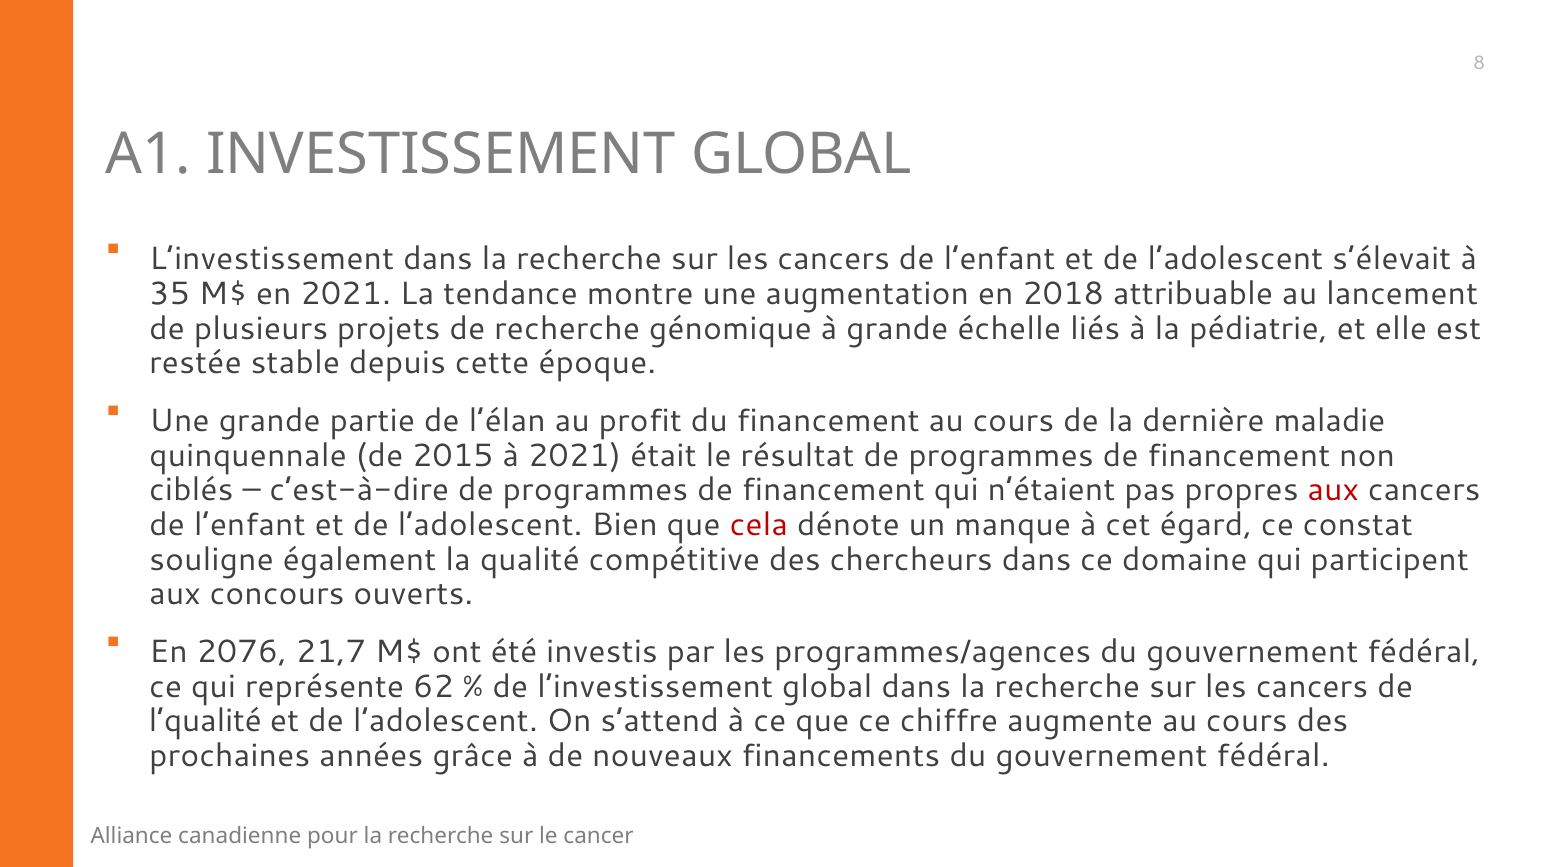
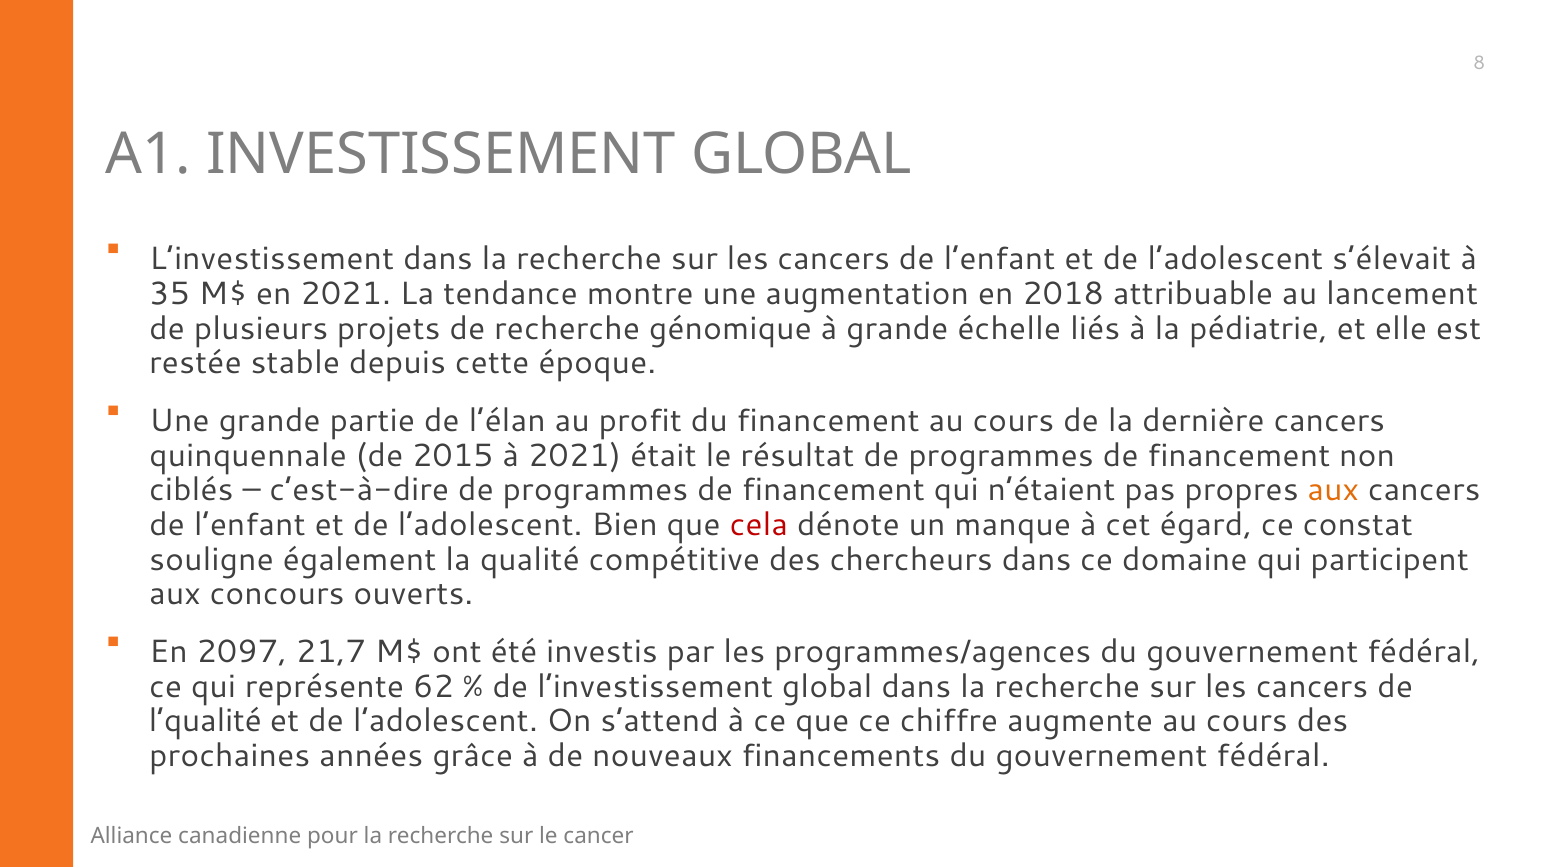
dernière maladie: maladie -> cancers (1329, 421)
aux colour: red -> orange (1333, 490)
2076: 2076 -> 2097 (242, 652)
